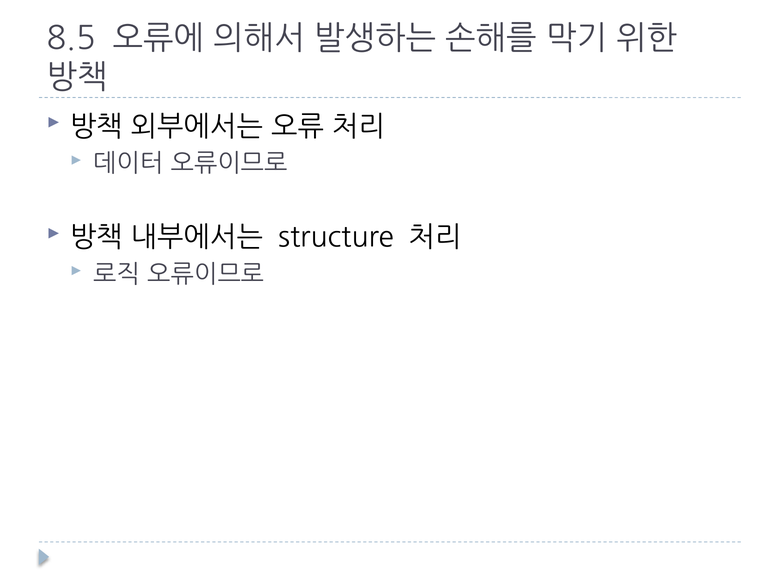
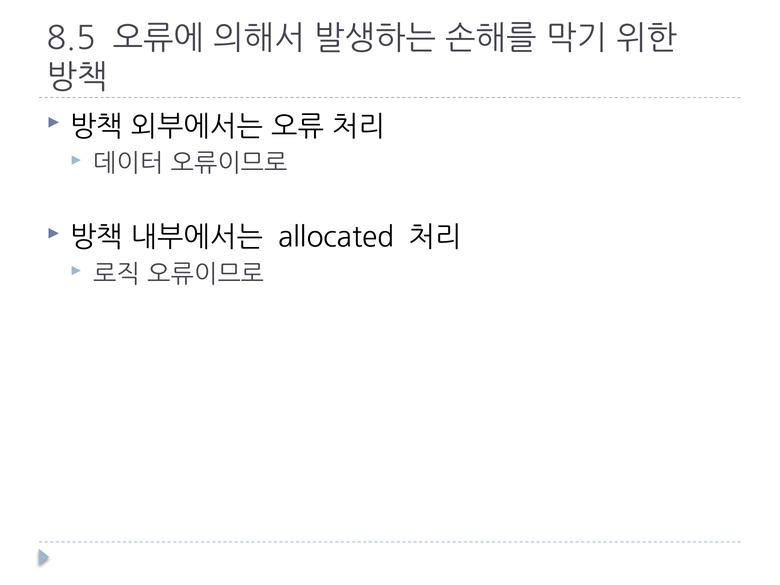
structure: structure -> allocated (336, 238)
